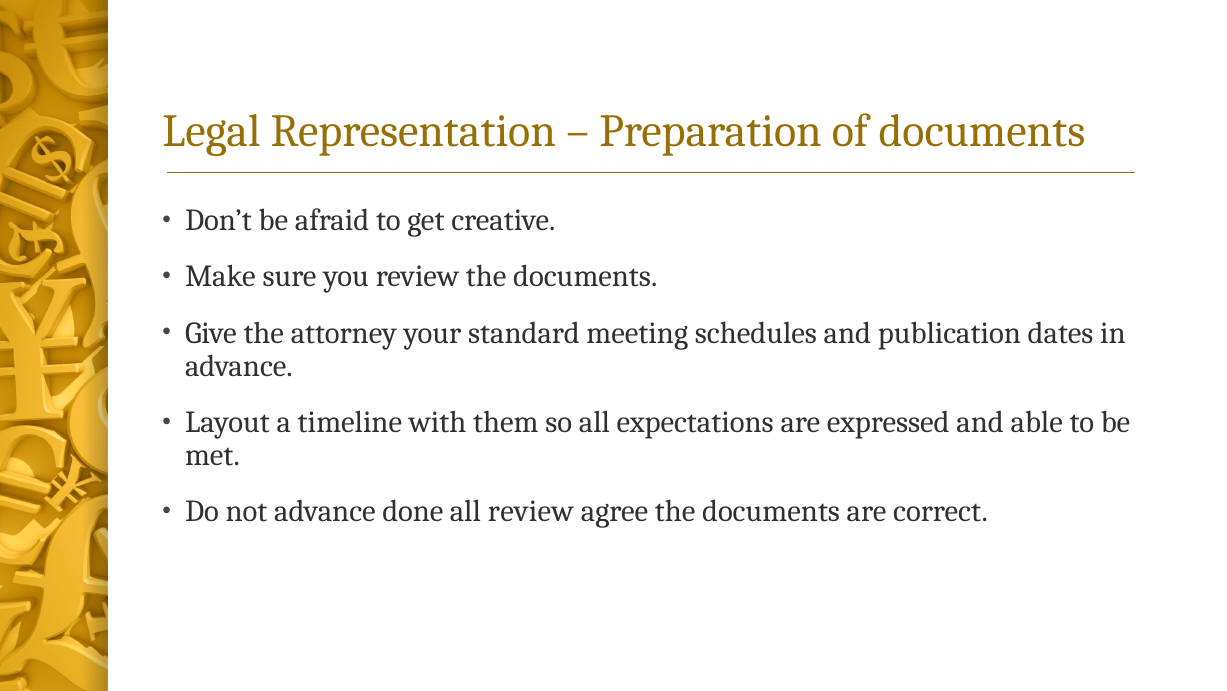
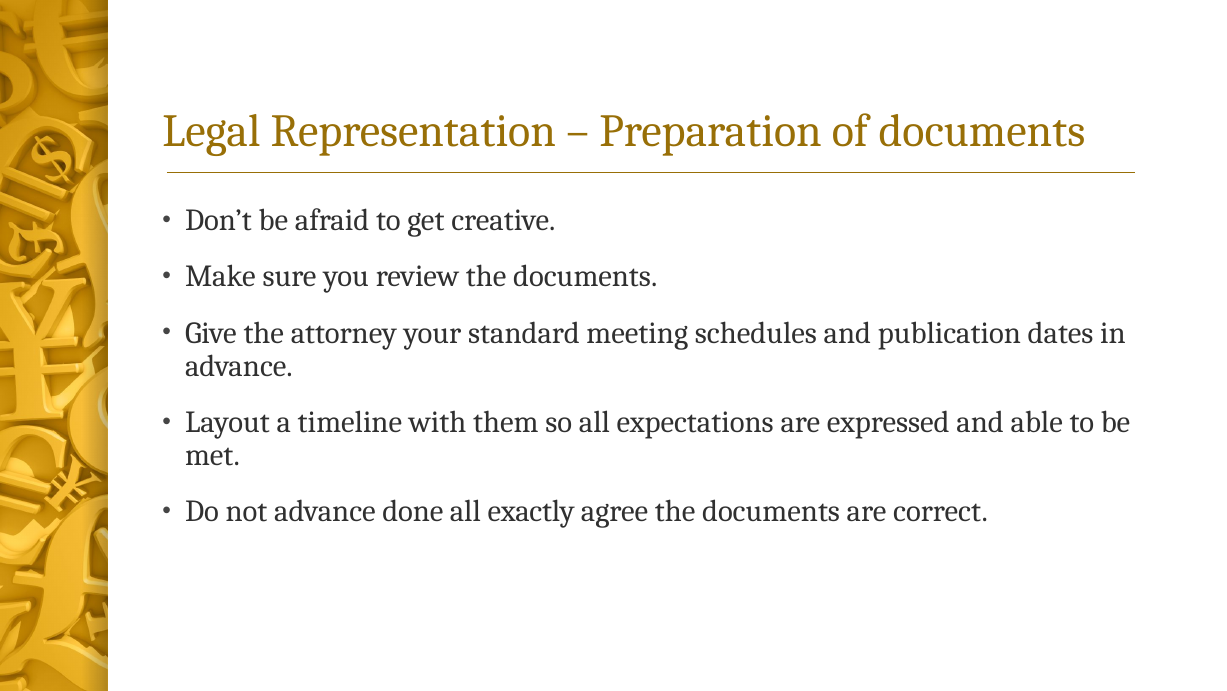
all review: review -> exactly (531, 511)
